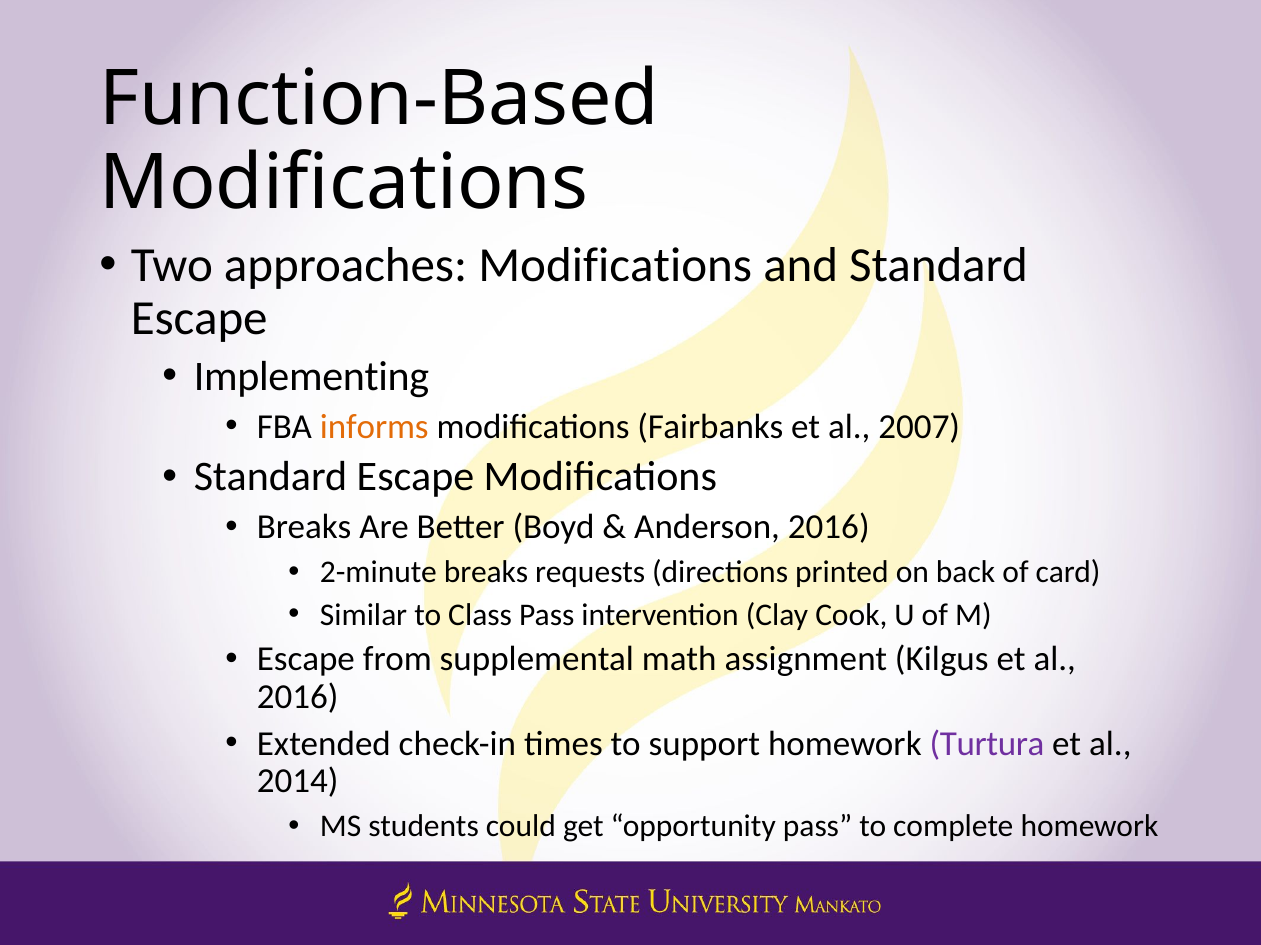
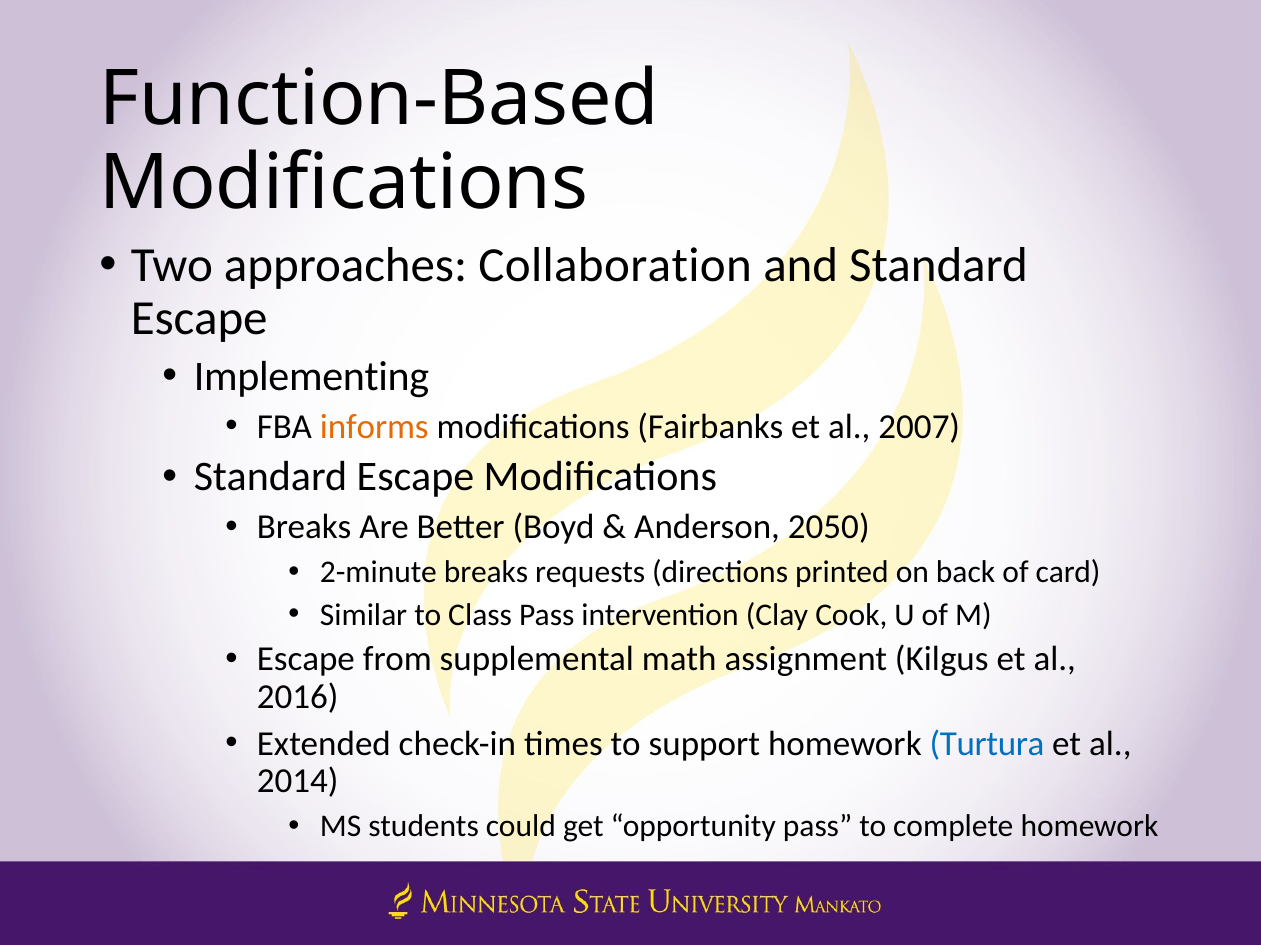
approaches Modifications: Modifications -> Collaboration (615, 266)
Anderson 2016: 2016 -> 2050 (829, 528)
Turtura colour: purple -> blue (987, 744)
